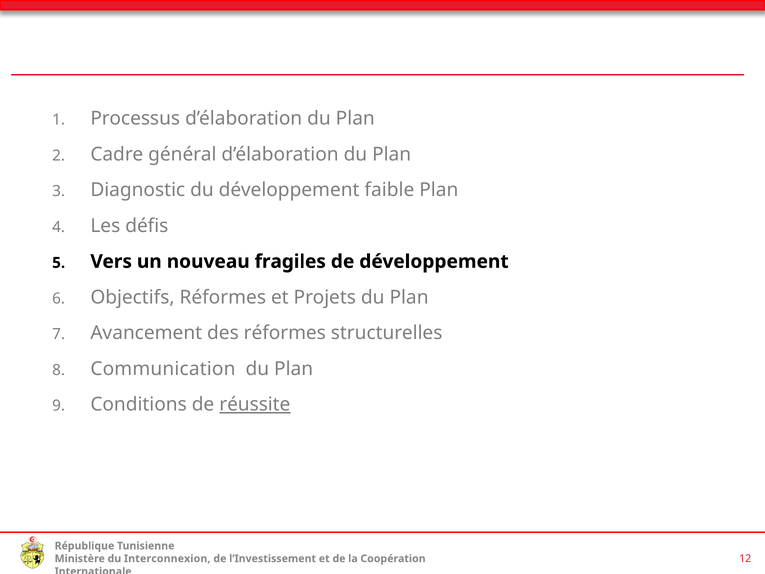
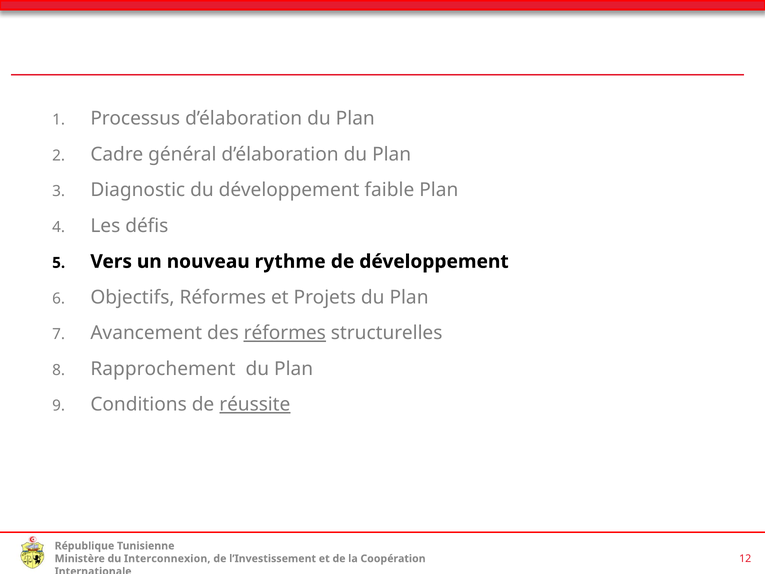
fragiles: fragiles -> rythme (290, 261)
réformes underline: none -> present (285, 333)
Communication: Communication -> Rapprochement (163, 369)
